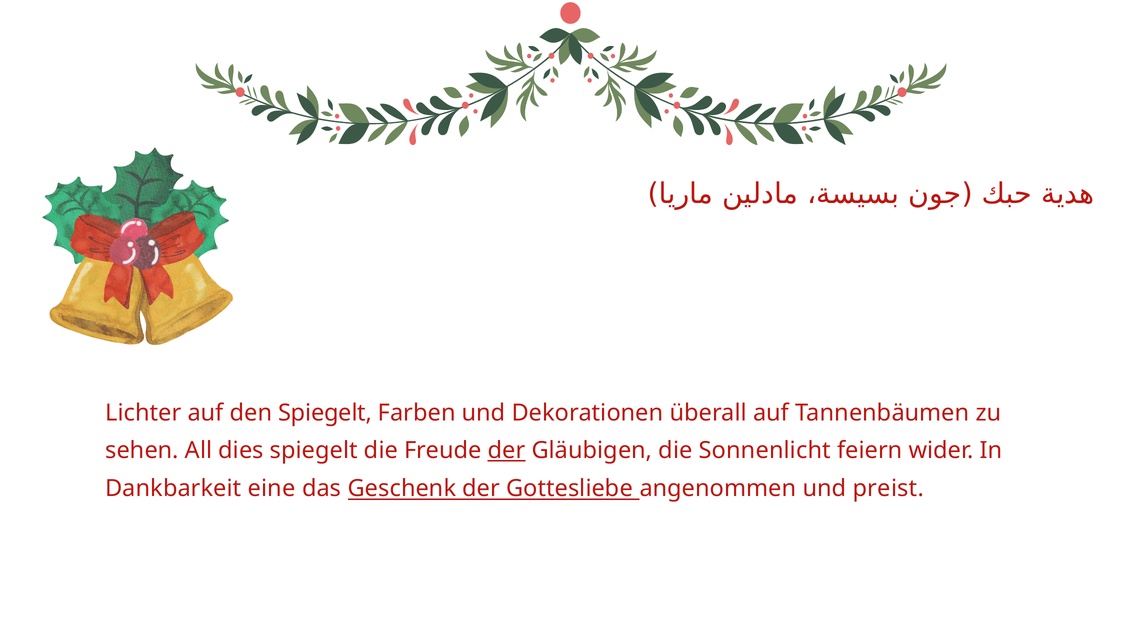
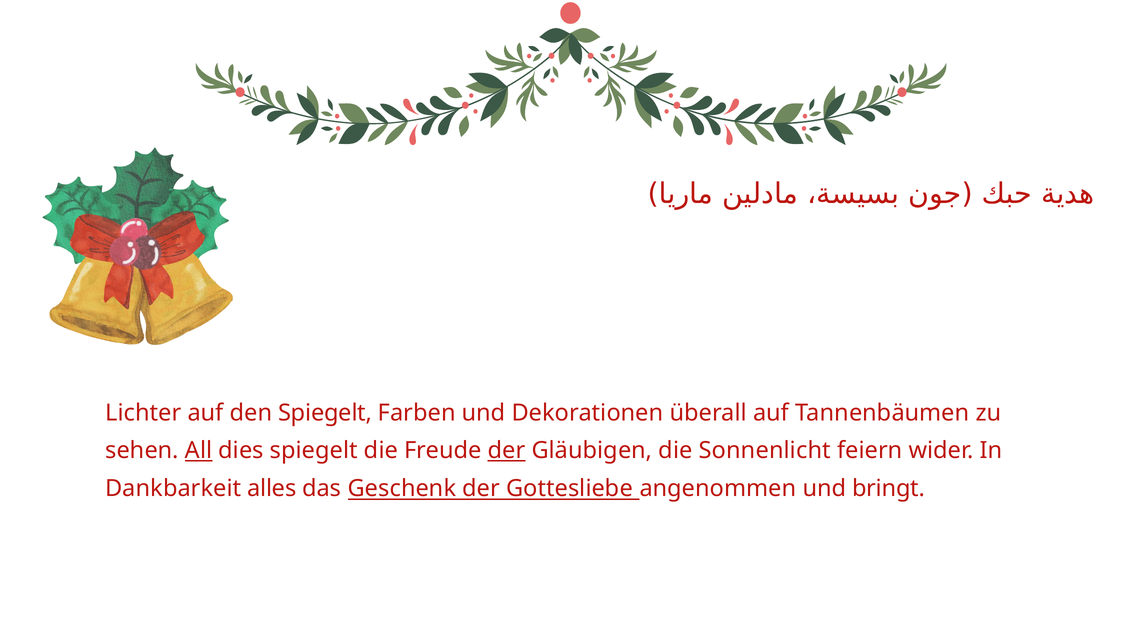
All underline: none -> present (199, 451)
eine: eine -> alles (272, 489)
preist: preist -> bringt (889, 489)
